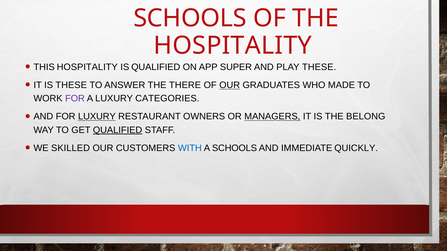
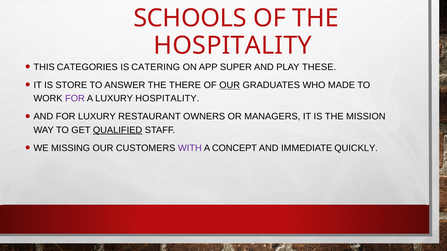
THIS HOSPITALITY: HOSPITALITY -> CATEGORIES (87, 67)
IS QUALIFIED: QUALIFIED -> CATERING (156, 67)
IS THESE: THESE -> STORE (71, 85)
LUXURY CATEGORIES: CATEGORIES -> HOSPITALITY (167, 99)
LUXURY underline: present -> none (97, 117)
MANAGERS underline: present -> none (272, 117)
BELONG: BELONG -> MISSION (366, 117)
SKILLED: SKILLED -> MISSING (71, 148)
WITH colour: blue -> purple (190, 148)
A SCHOOLS: SCHOOLS -> CONCEPT (235, 148)
